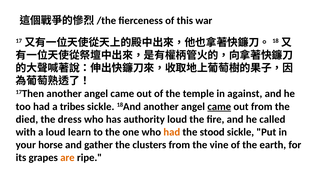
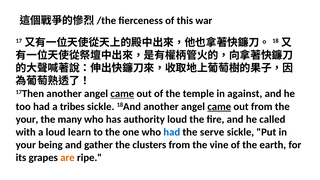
came underline: none -> present (122, 94)
died: died -> your (27, 119)
dress: dress -> many (70, 119)
had colour: orange -> blue (172, 132)
stood: stood -> serve (212, 132)
horse: horse -> being (50, 145)
